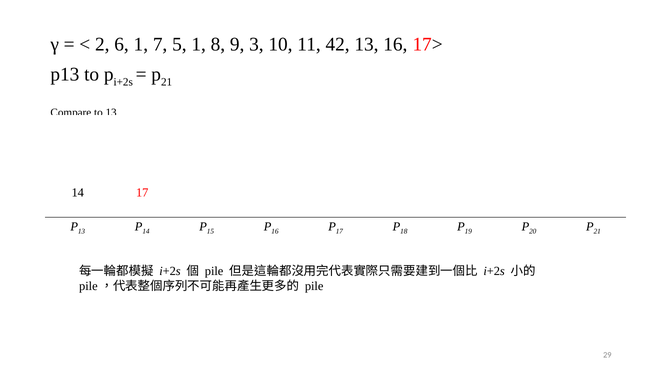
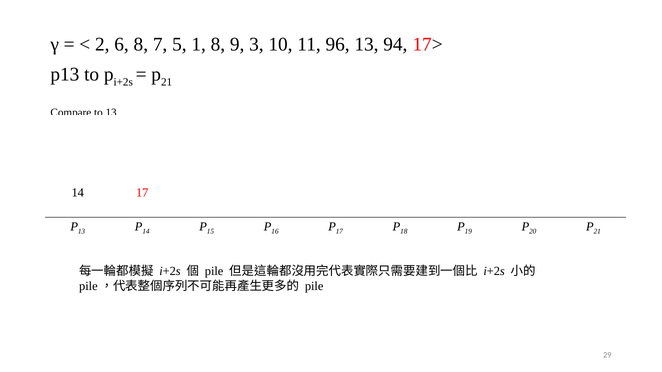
6 1: 1 -> 8 (141, 44)
42: 42 -> 96 (338, 44)
13 16: 16 -> 94 (395, 44)
